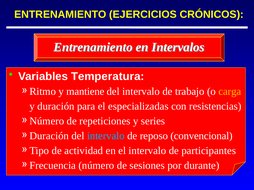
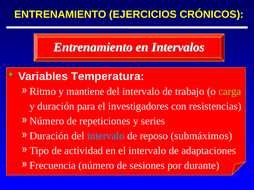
carga colour: yellow -> light green (230, 92)
especializadas: especializadas -> investigadores (138, 107)
convencional: convencional -> submáximos (201, 136)
participantes: participantes -> adaptaciones (209, 151)
